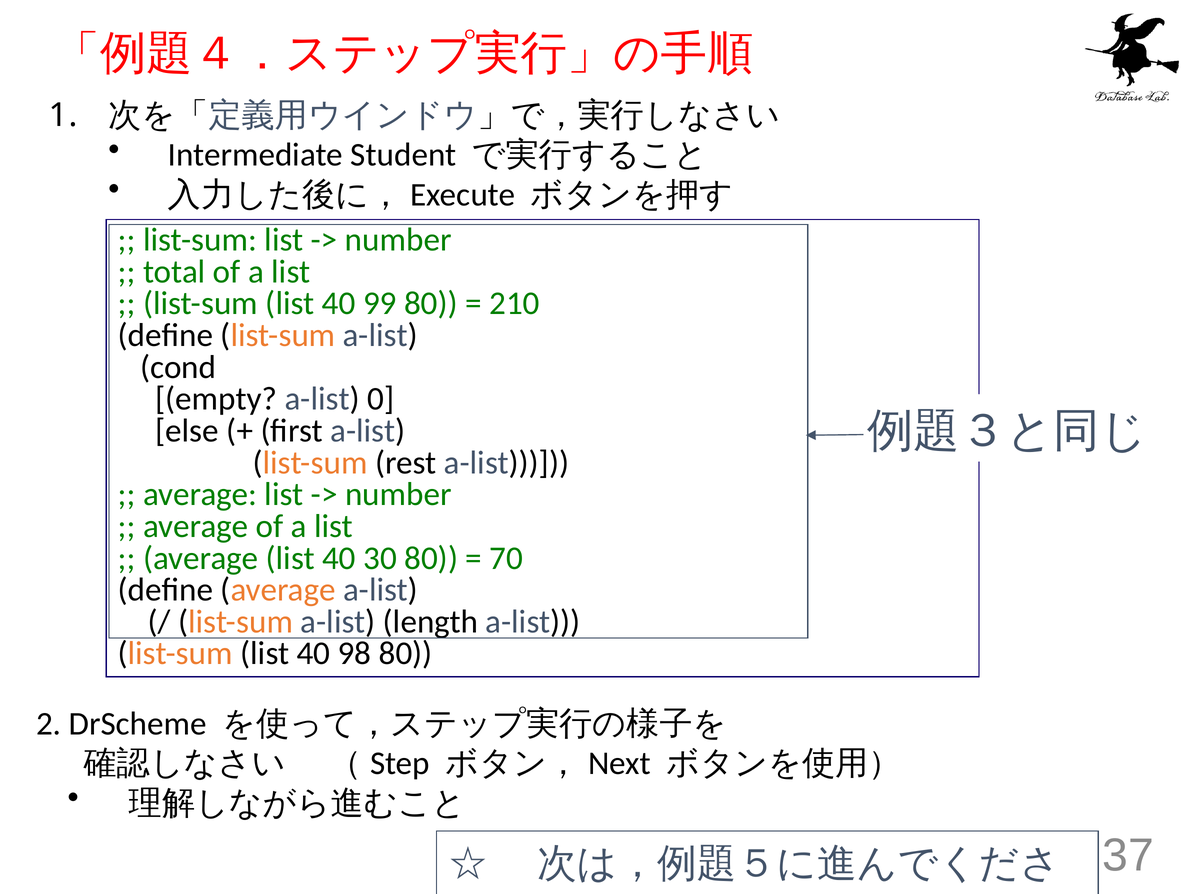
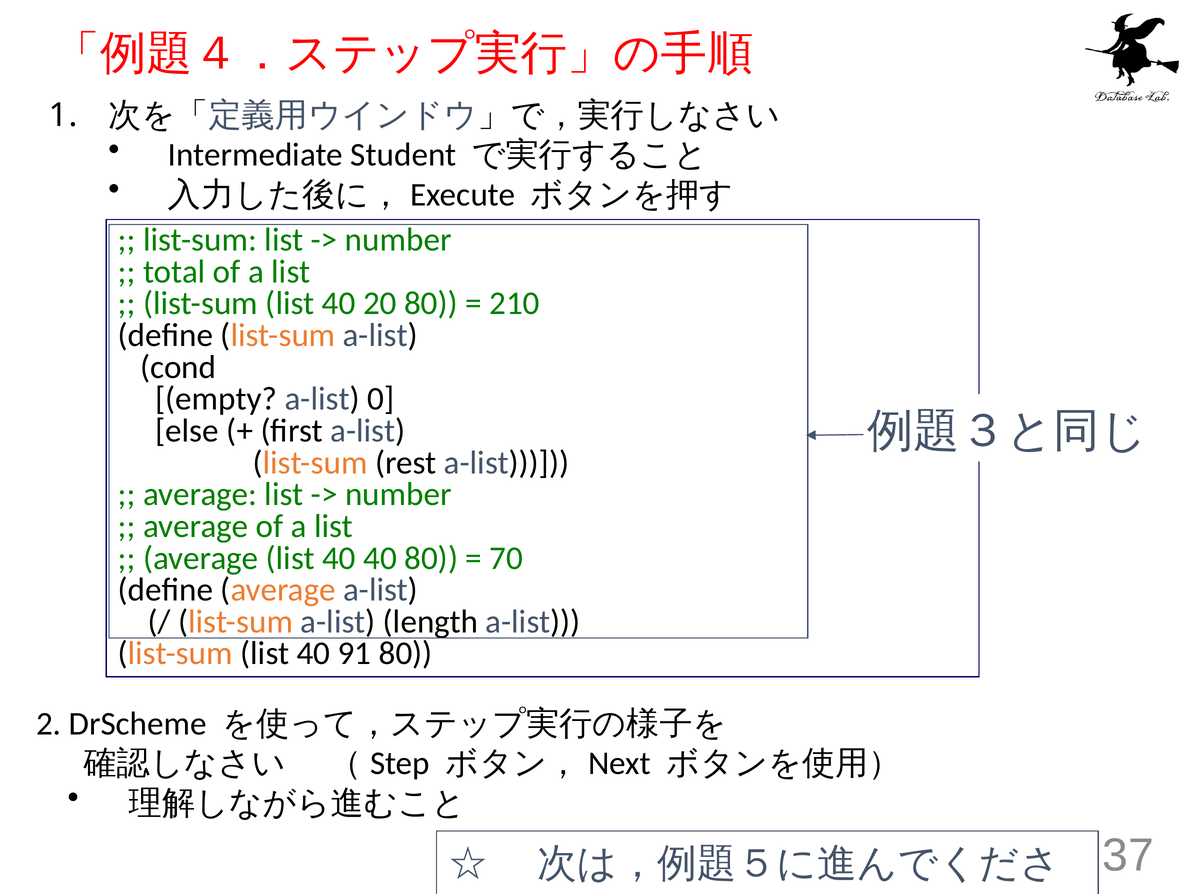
99: 99 -> 20 (380, 304)
40 30: 30 -> 40 (380, 558)
98: 98 -> 91 (354, 654)
